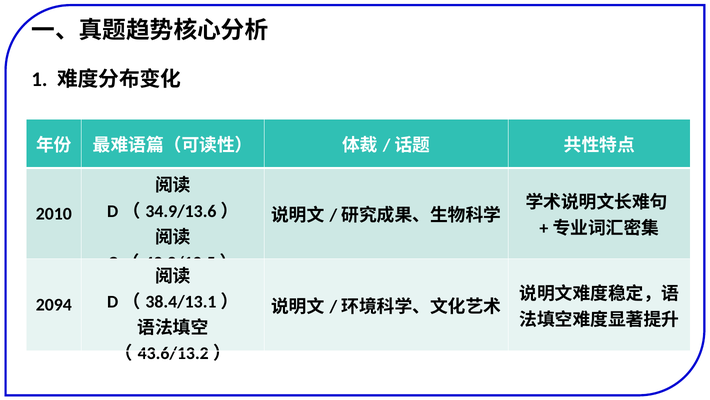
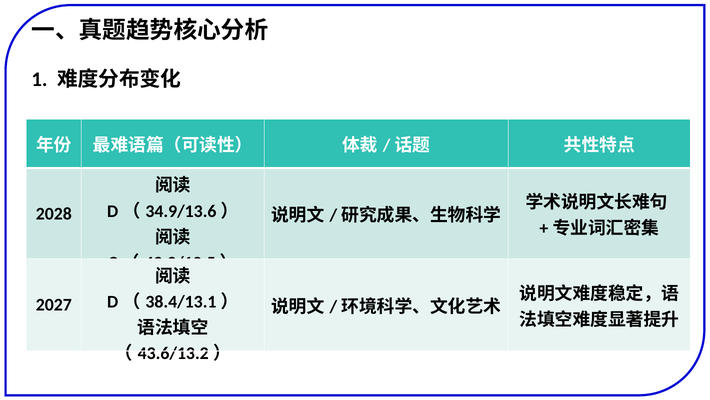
2010: 2010 -> 2028 (54, 213)
2094: 2094 -> 2027 (54, 305)
